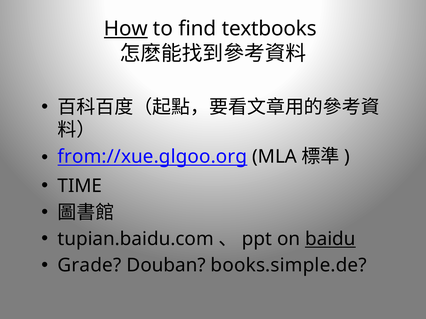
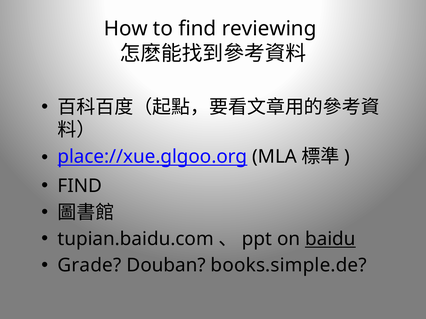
How underline: present -> none (126, 29)
textbooks: textbooks -> reviewing (269, 29)
from://xue.glgoo.org: from://xue.glgoo.org -> place://xue.glgoo.org (152, 157)
TIME: TIME -> FIND (80, 186)
